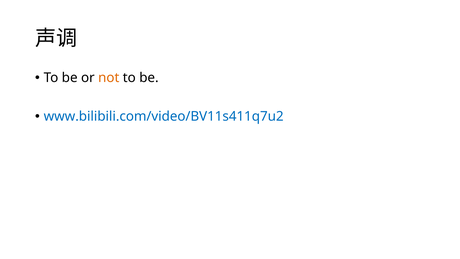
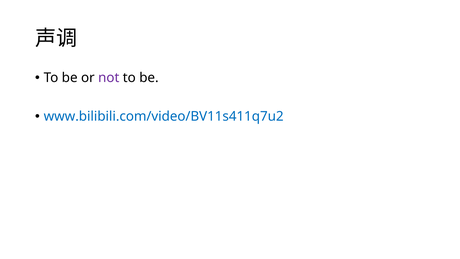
not colour: orange -> purple (109, 78)
